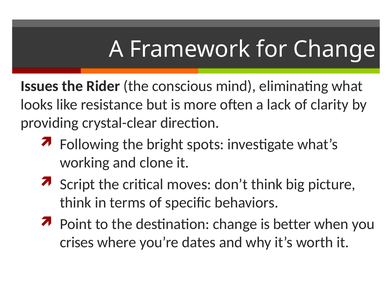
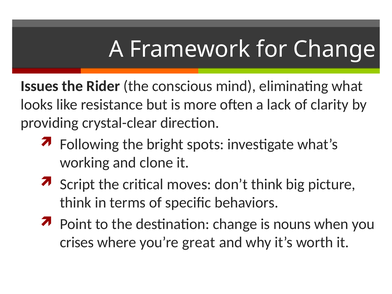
better: better -> nouns (292, 224)
dates: dates -> great (199, 242)
